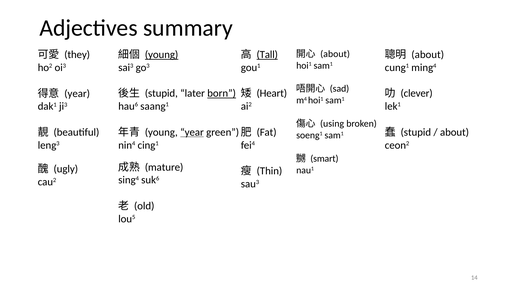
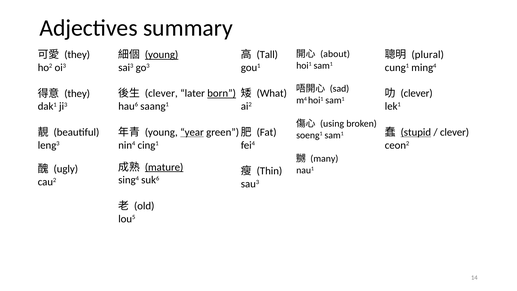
Tall underline: present -> none (267, 55)
about: about -> plural (428, 55)
stupid: stupid -> clever (161, 93)
Heart: Heart -> What (272, 93)
year: year -> they (77, 93)
stupid underline: none -> present (416, 132)
about: about -> clever (455, 132)
smart: smart -> many (324, 159)
mature underline: none -> present (164, 167)
